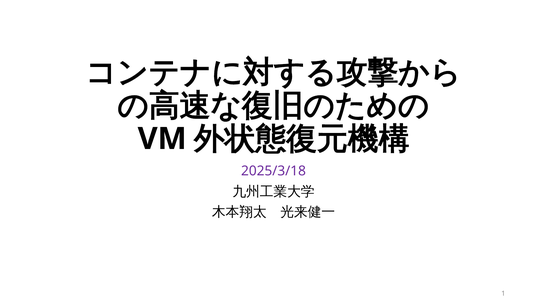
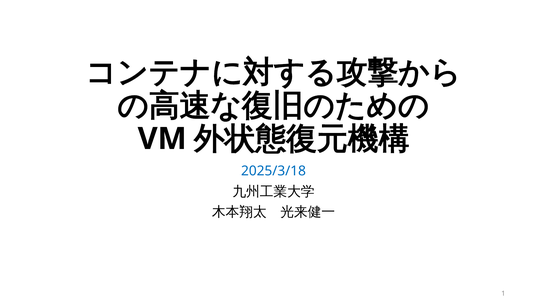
2025/3/18 colour: purple -> blue (273, 171)
